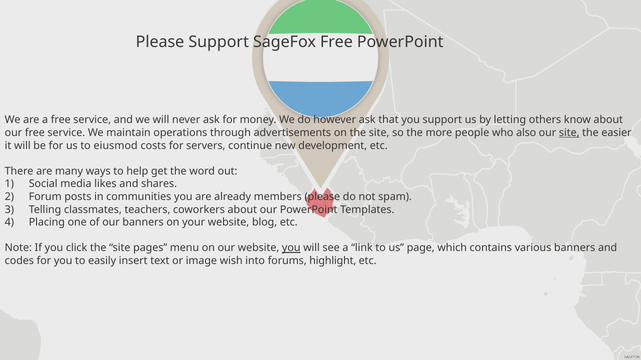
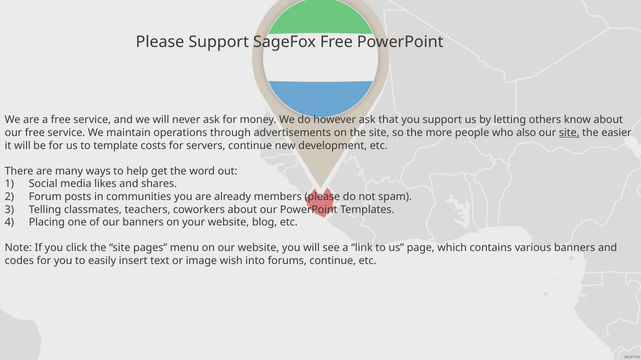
eiusmod: eiusmod -> template (116, 146)
you underline: present -> none (291, 248)
forums highlight: highlight -> continue (333, 261)
